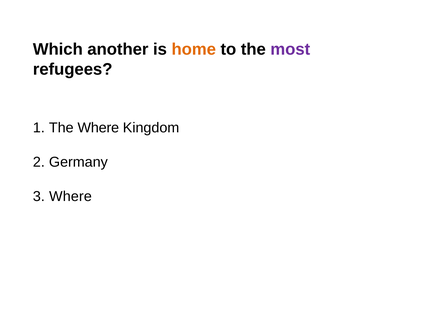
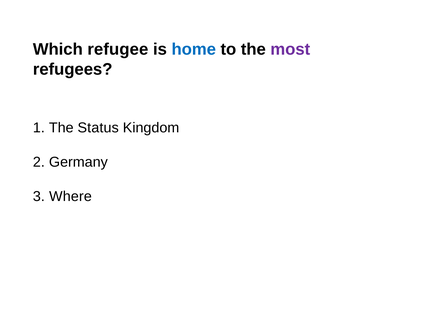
another: another -> refugee (118, 49)
home colour: orange -> blue (194, 49)
The Where: Where -> Status (98, 128)
